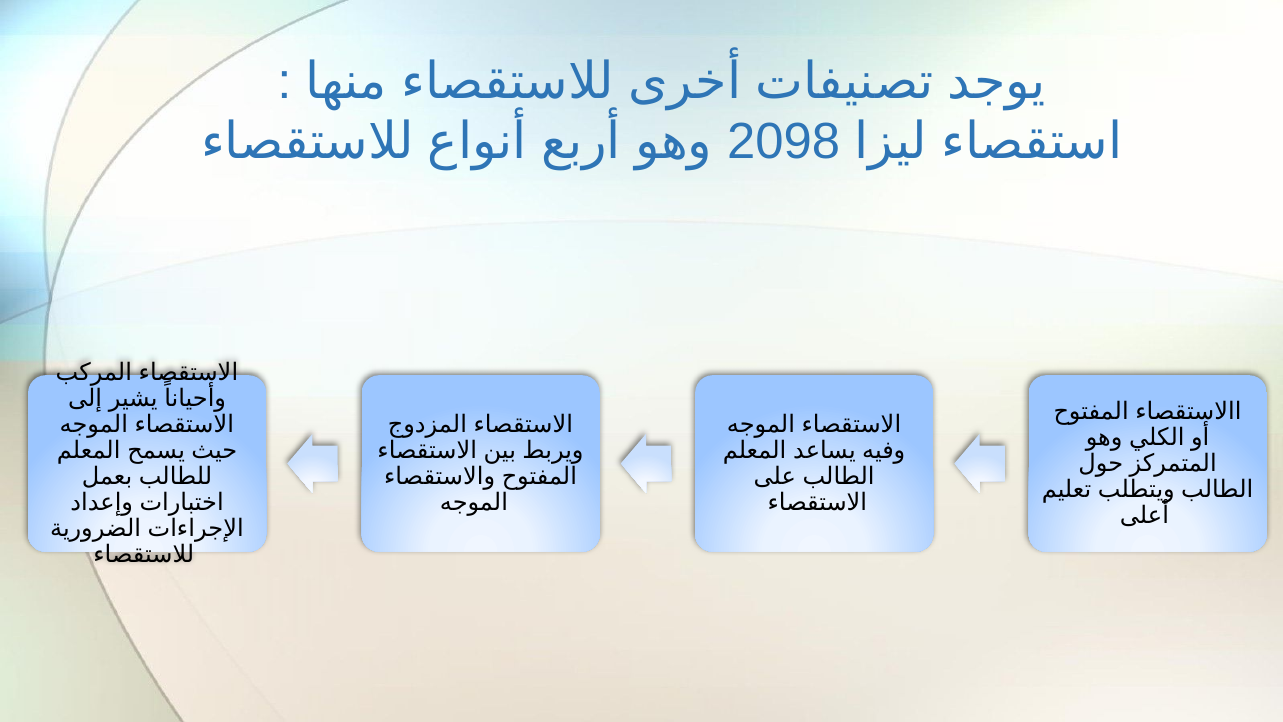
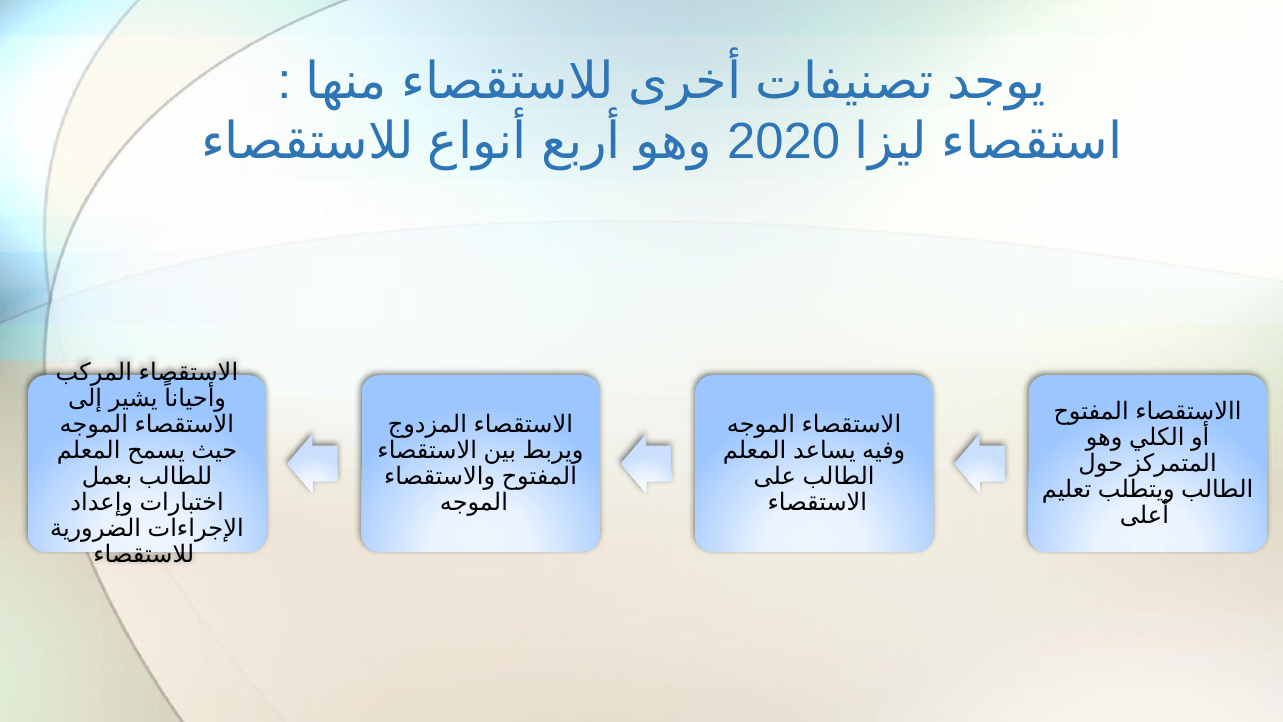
2098: 2098 -> 2020 (784, 142)
